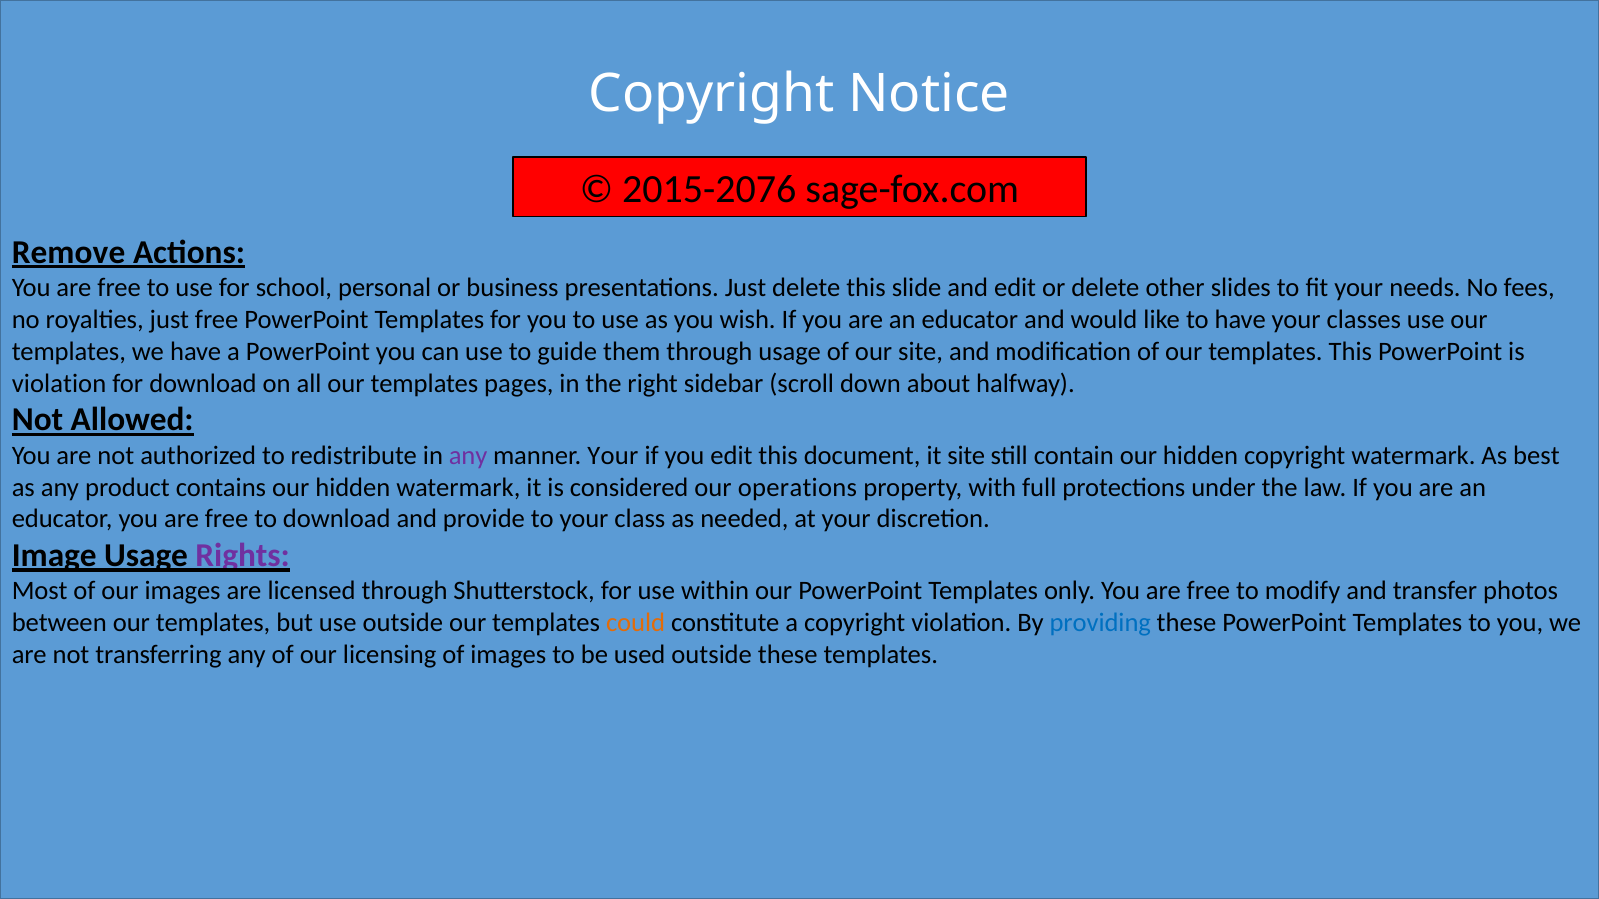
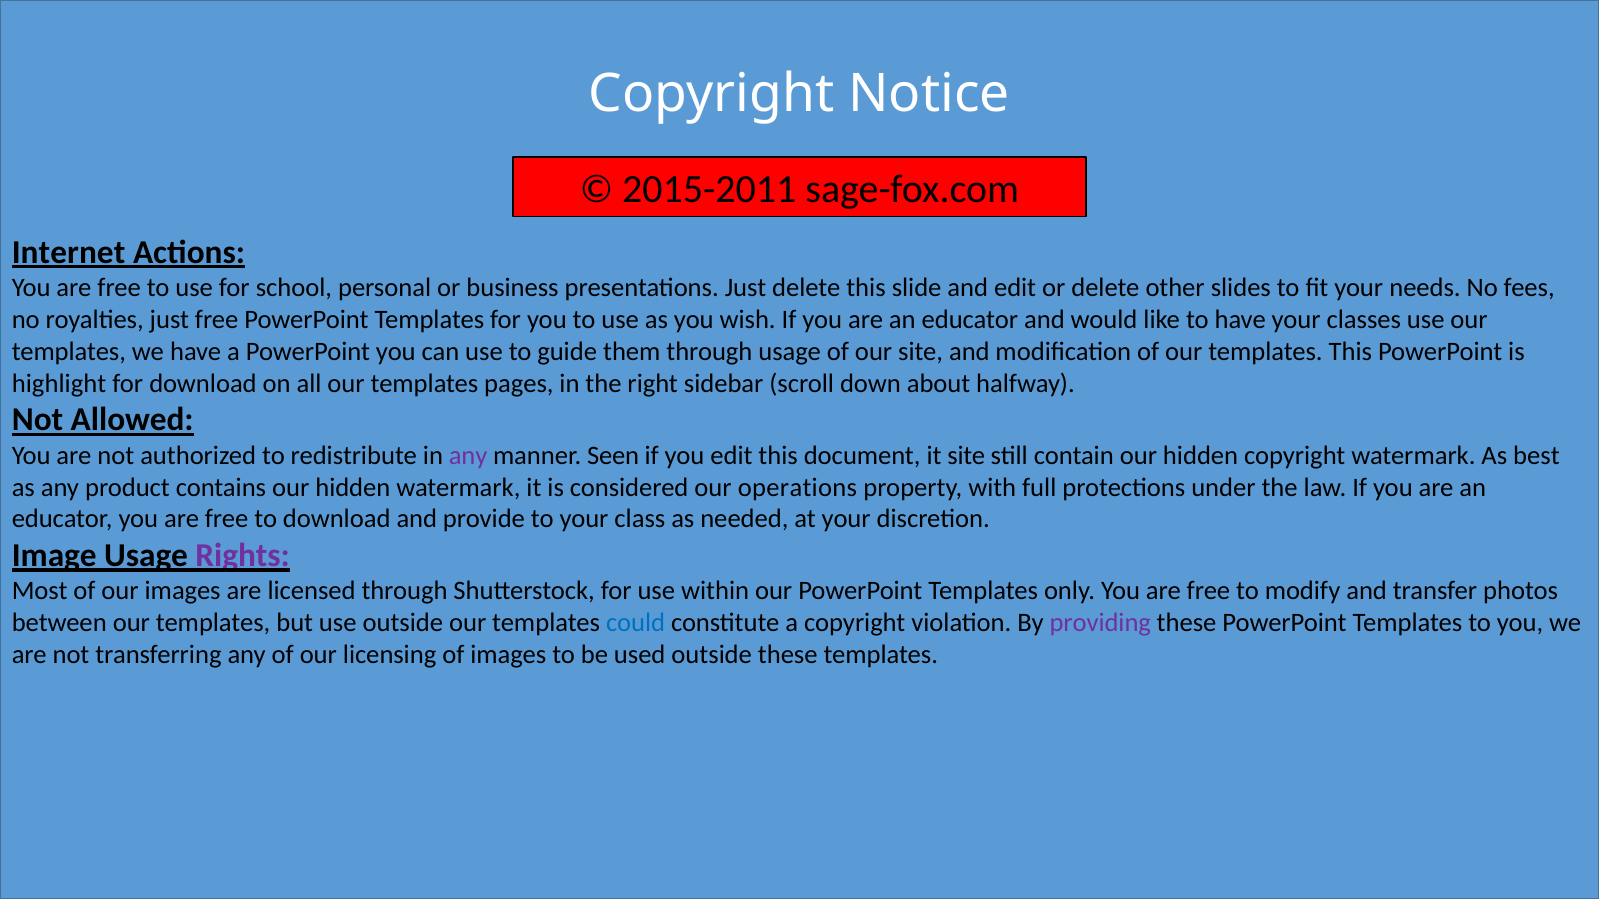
2015-2076: 2015-2076 -> 2015-2011 (709, 190)
Remove: Remove -> Internet (69, 252)
violation: violation -> highlight (59, 384)
manner Your: Your -> Seen (613, 456)
could colour: orange -> blue (636, 623)
providing colour: blue -> purple (1100, 623)
